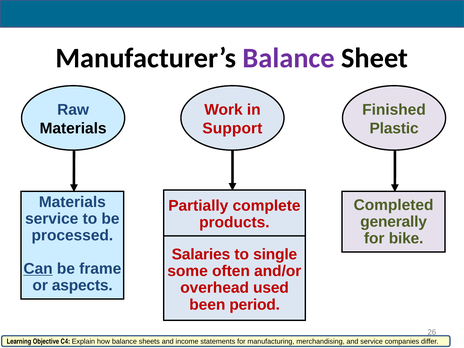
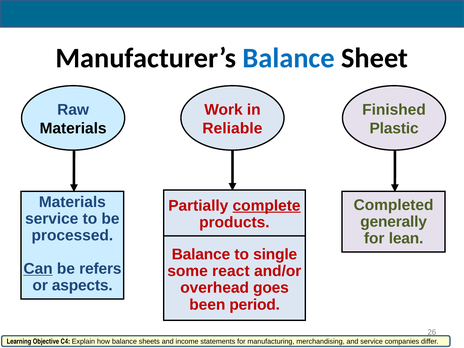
Balance colour: purple -> blue (289, 58)
Support: Support -> Reliable (232, 128)
complete underline: none -> present (267, 206)
bike: bike -> lean (406, 238)
Salaries: Salaries -> Balance (201, 254)
frame: frame -> refers (100, 269)
often: often -> react (231, 271)
used: used -> goes (271, 288)
